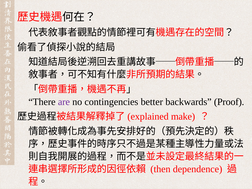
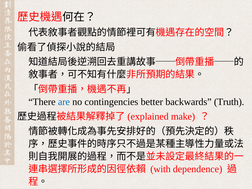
are colour: purple -> blue (64, 102)
Proof: Proof -> Truth (229, 102)
then: then -> with (160, 169)
